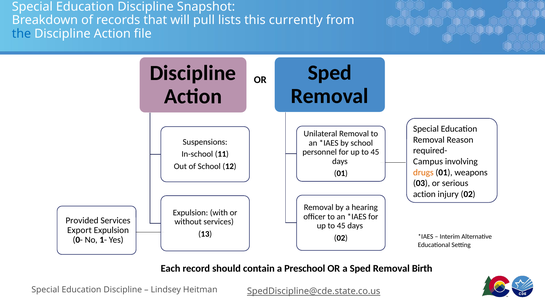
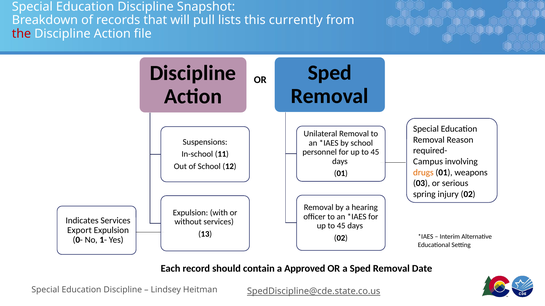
the colour: blue -> red (21, 34)
action: action -> spring (424, 194)
Provided: Provided -> Indicates (82, 221)
Preschool: Preschool -> Approved (305, 269)
Birth: Birth -> Date (422, 269)
